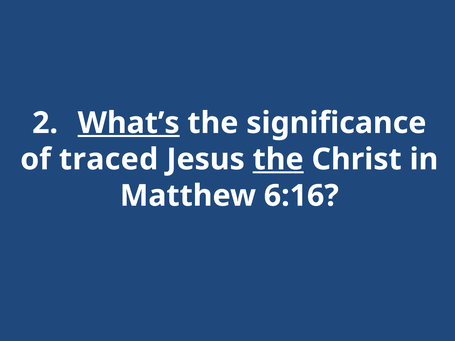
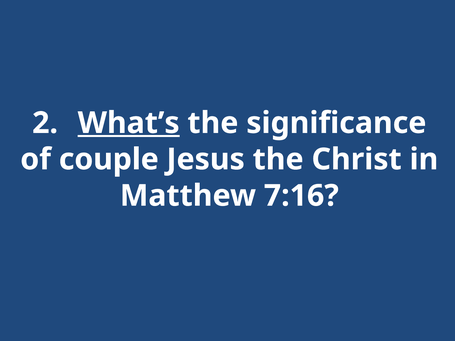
traced: traced -> couple (109, 159)
the underline: present -> none (278, 159)
6:16: 6:16 -> 7:16 (301, 196)
